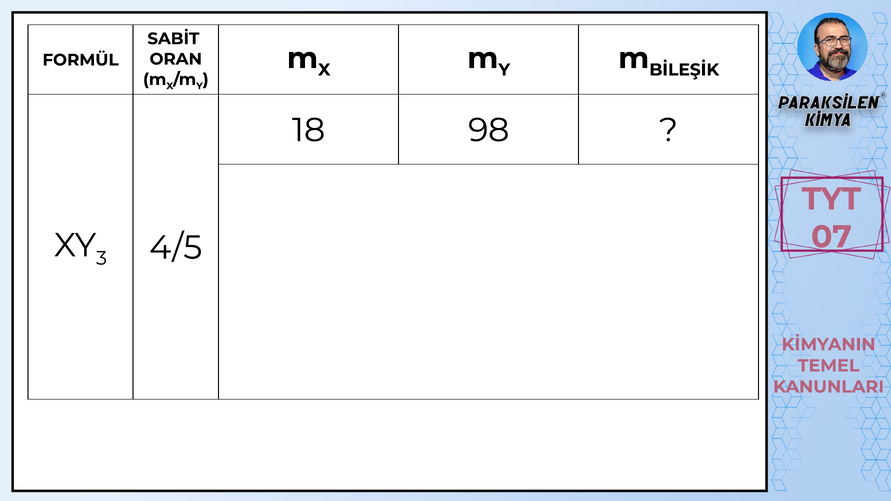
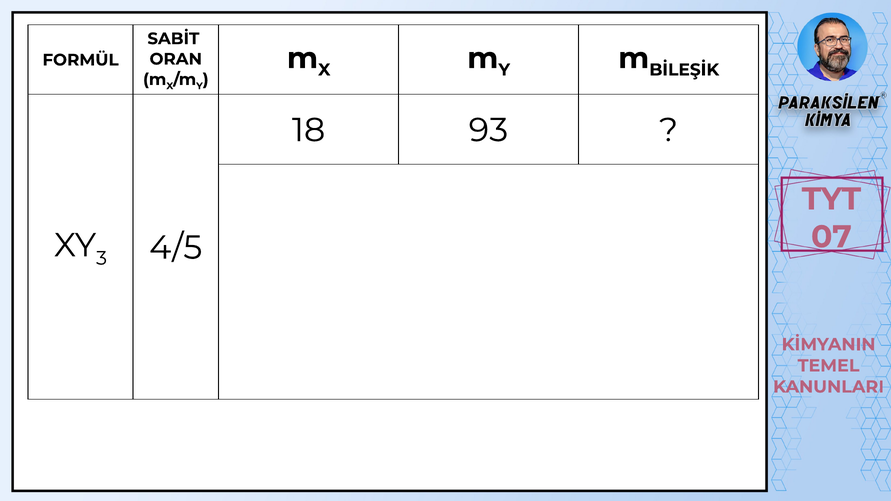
98: 98 -> 93 (488, 130)
